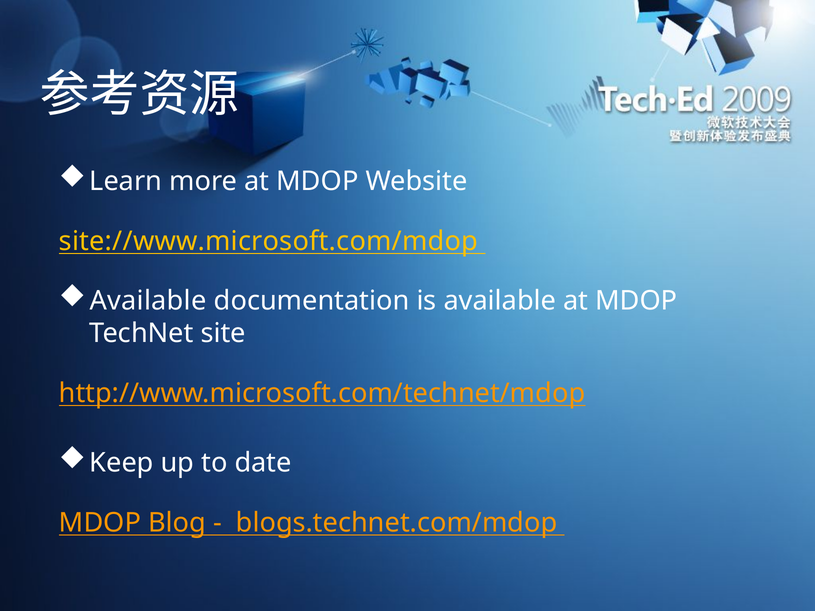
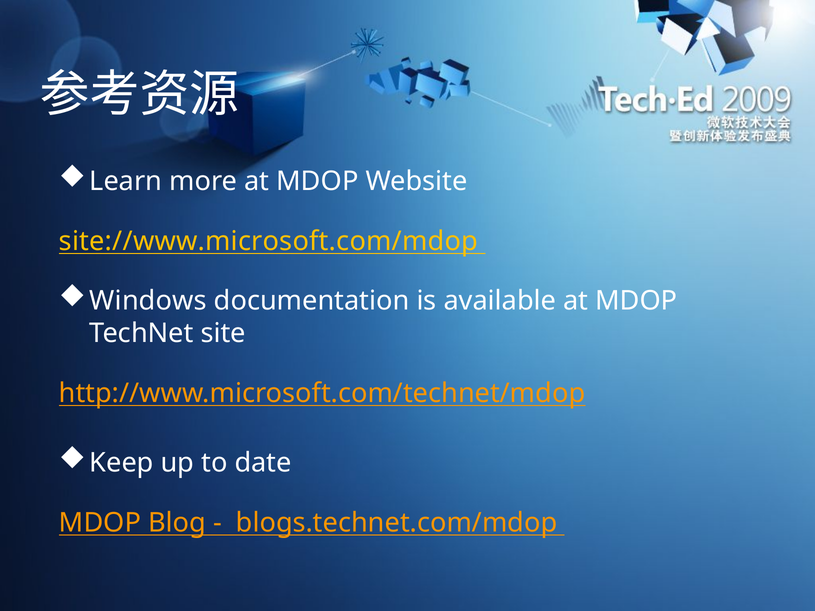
Available: Available -> Windows (148, 301)
